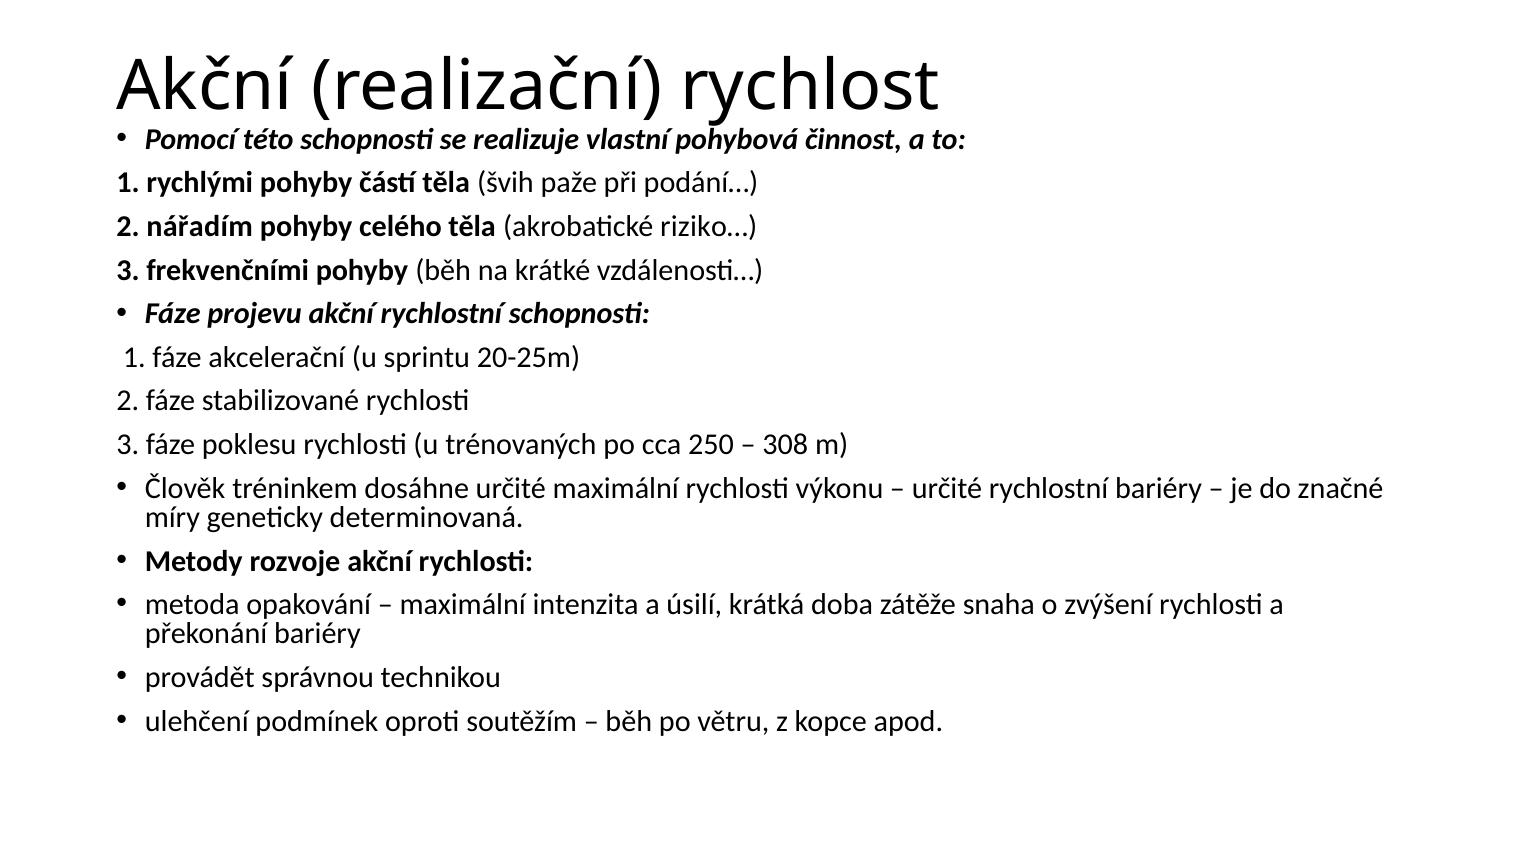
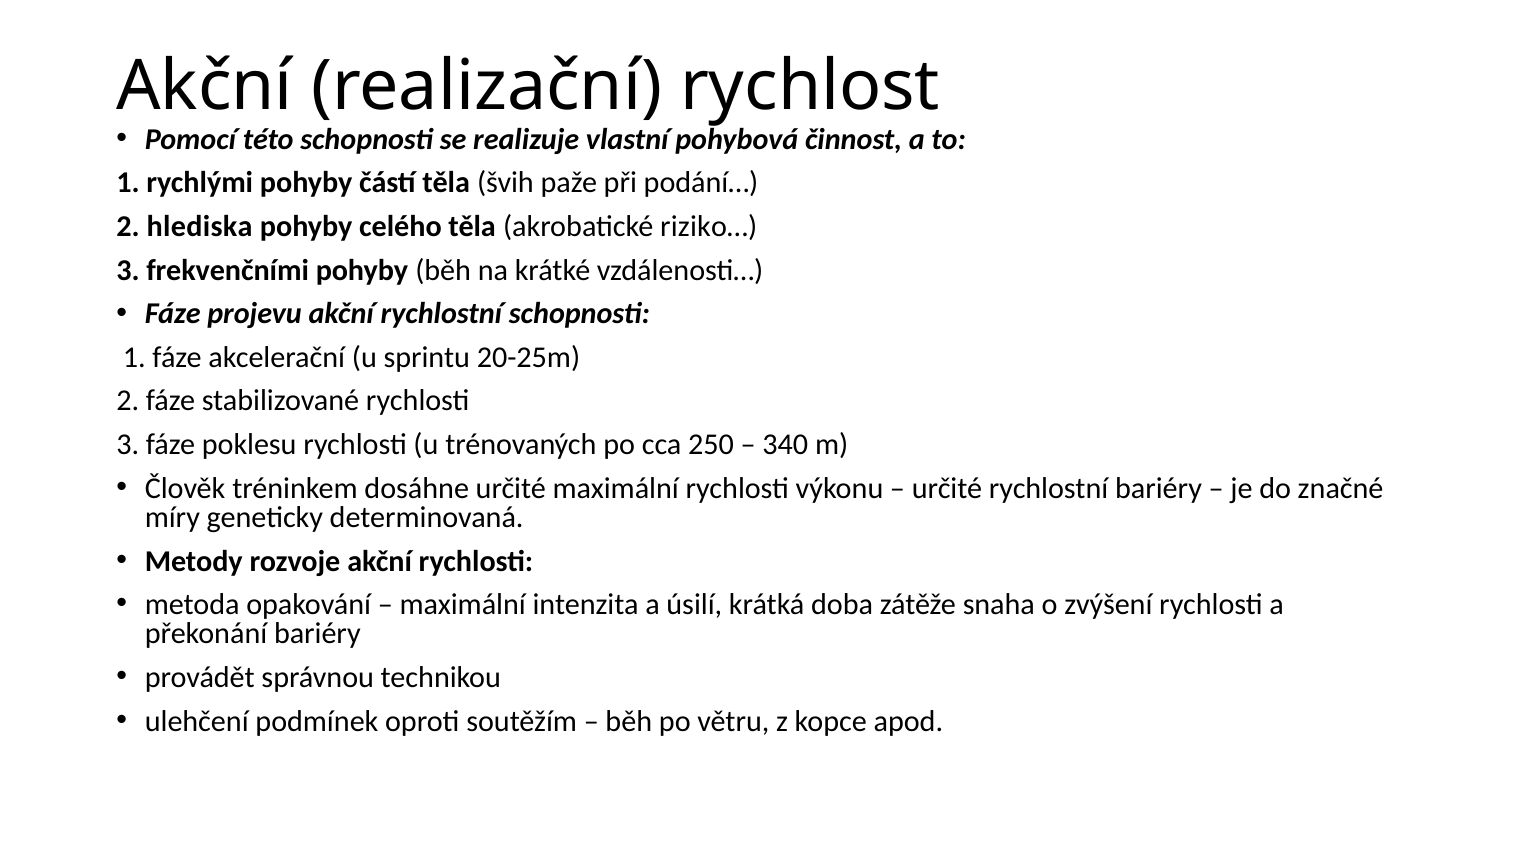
nářadím: nářadím -> hlediska (200, 227)
308: 308 -> 340 (785, 444)
